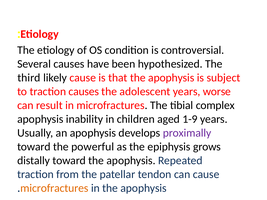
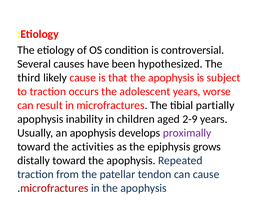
traction causes: causes -> occurs (84, 92)
complex: complex -> partially (215, 105)
1-9: 1-9 -> 2-9 (190, 119)
powerful: powerful -> activities (93, 147)
microfractures colour: orange -> red (54, 188)
